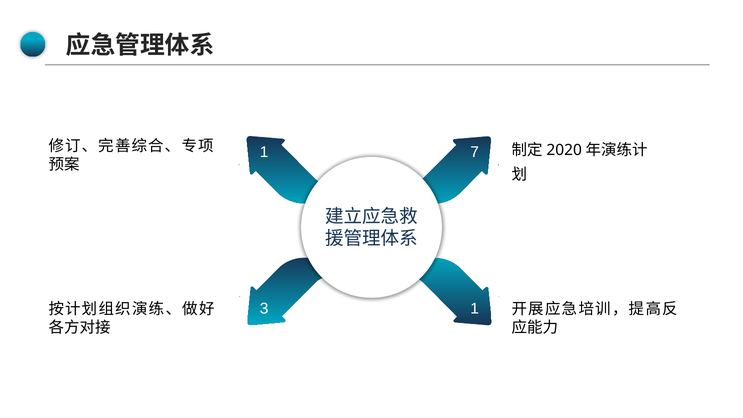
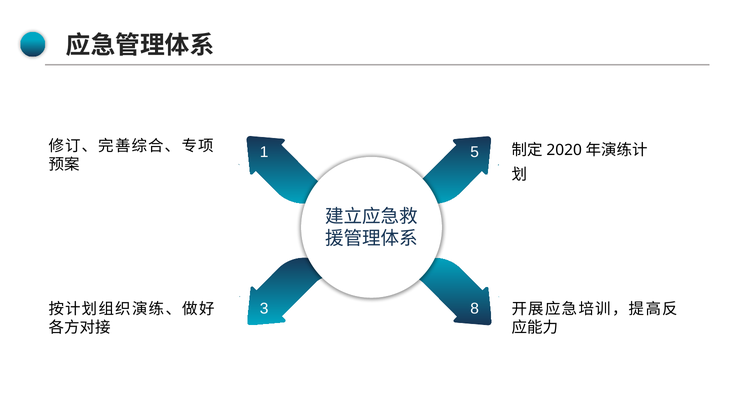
7: 7 -> 5 (475, 152)
3 1: 1 -> 8 (475, 308)
